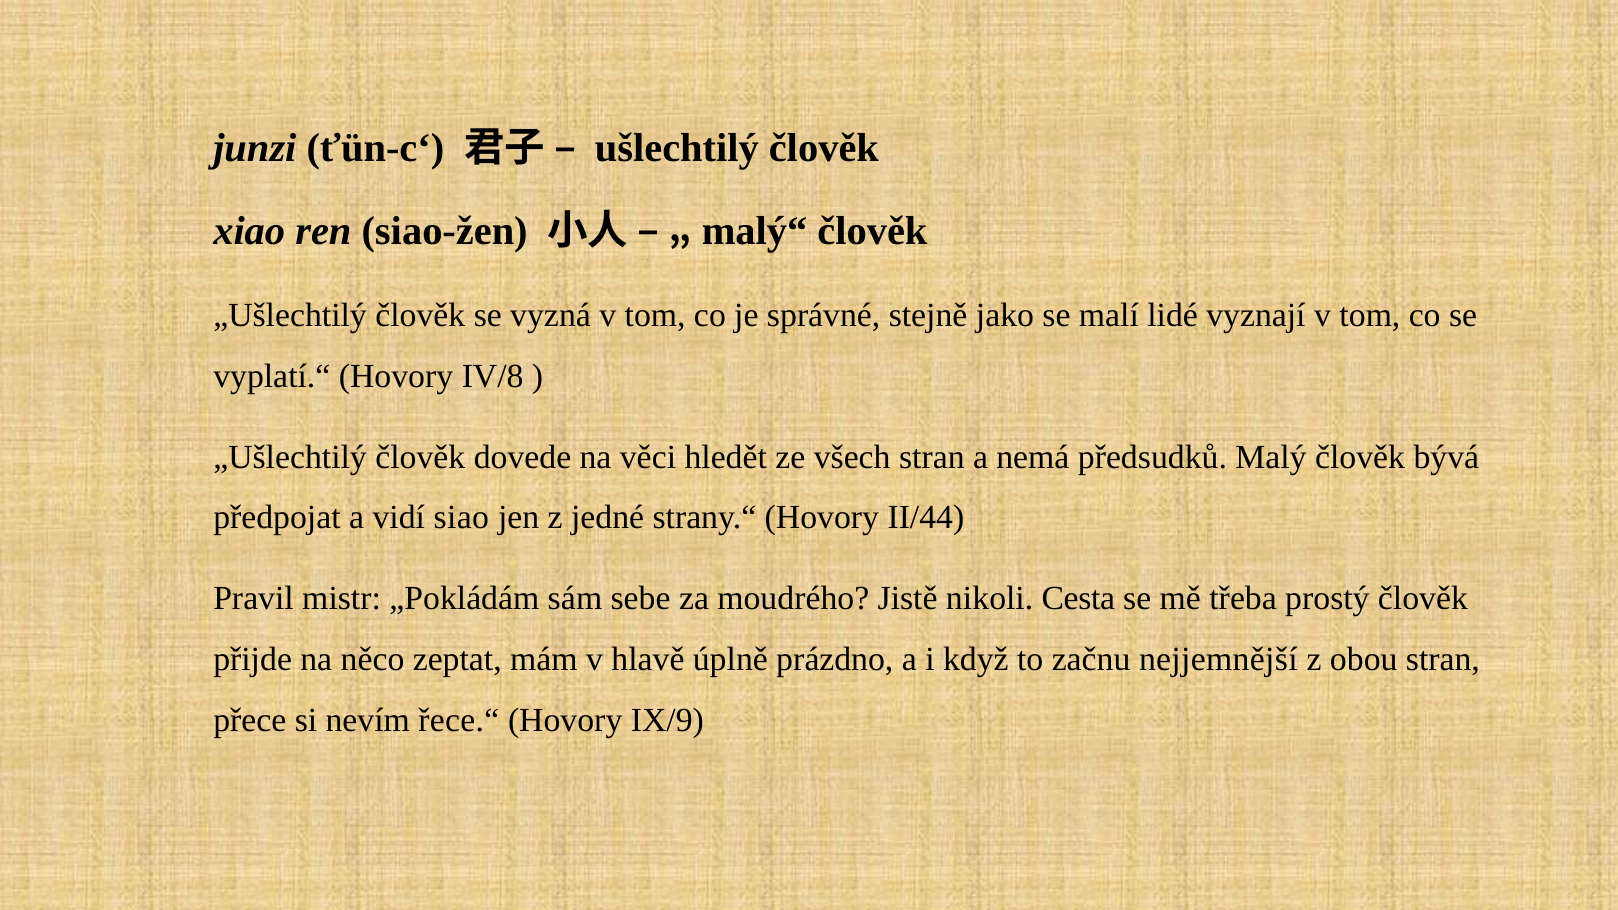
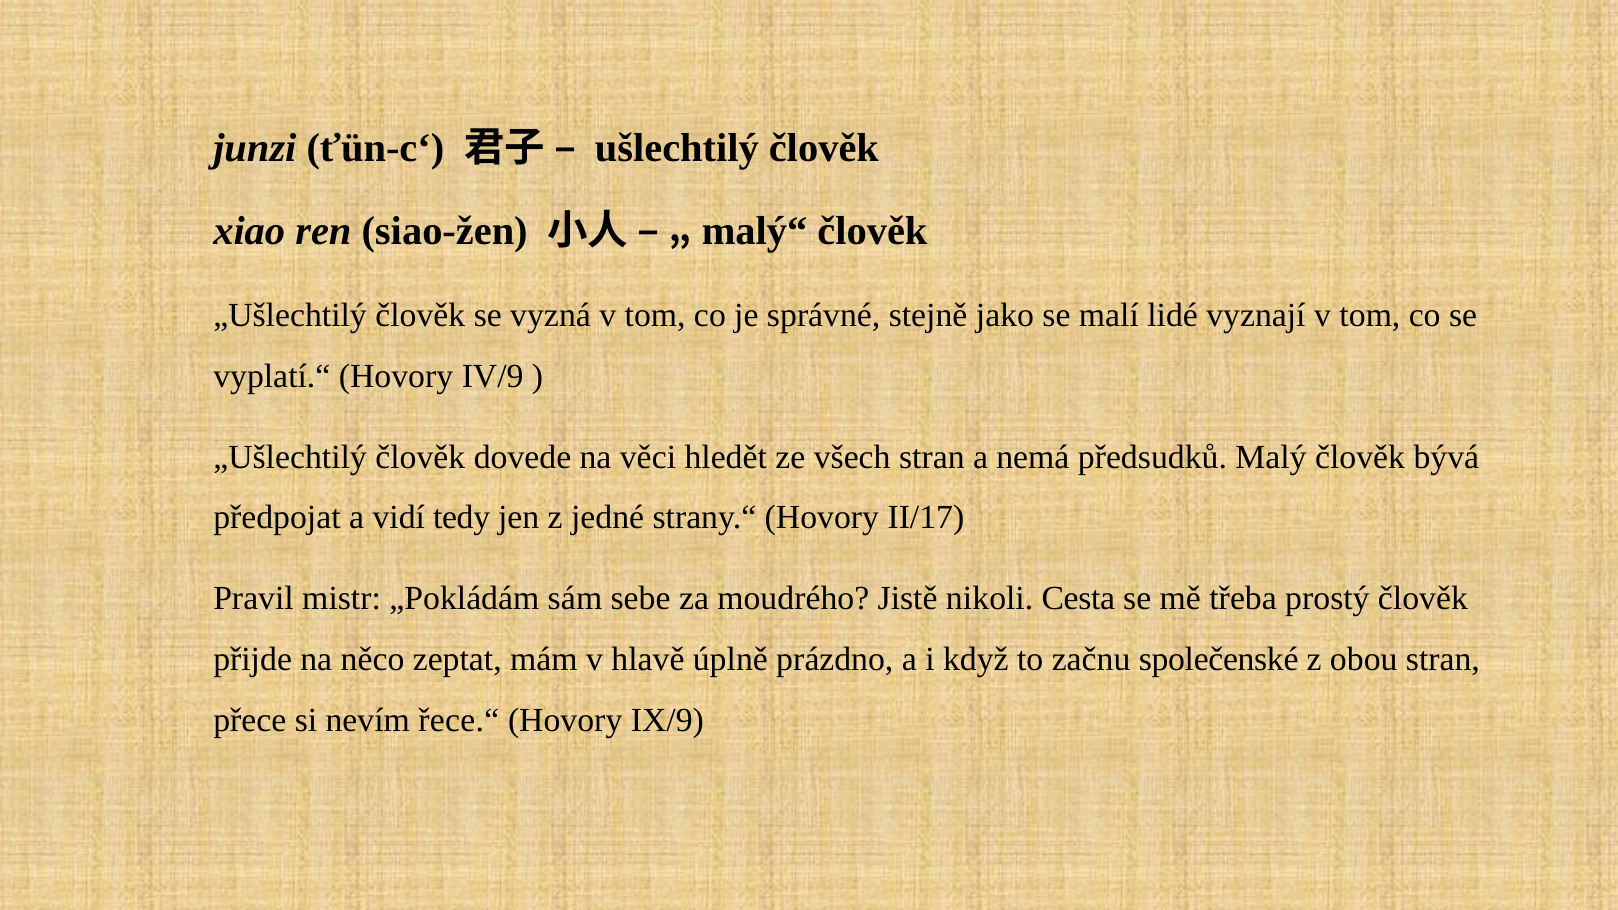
IV/8: IV/8 -> IV/9 (493, 376)
siao: siao -> tedy (462, 518)
II/44: II/44 -> II/17 (926, 518)
nejjemnější: nejjemnější -> společenské (1219, 659)
